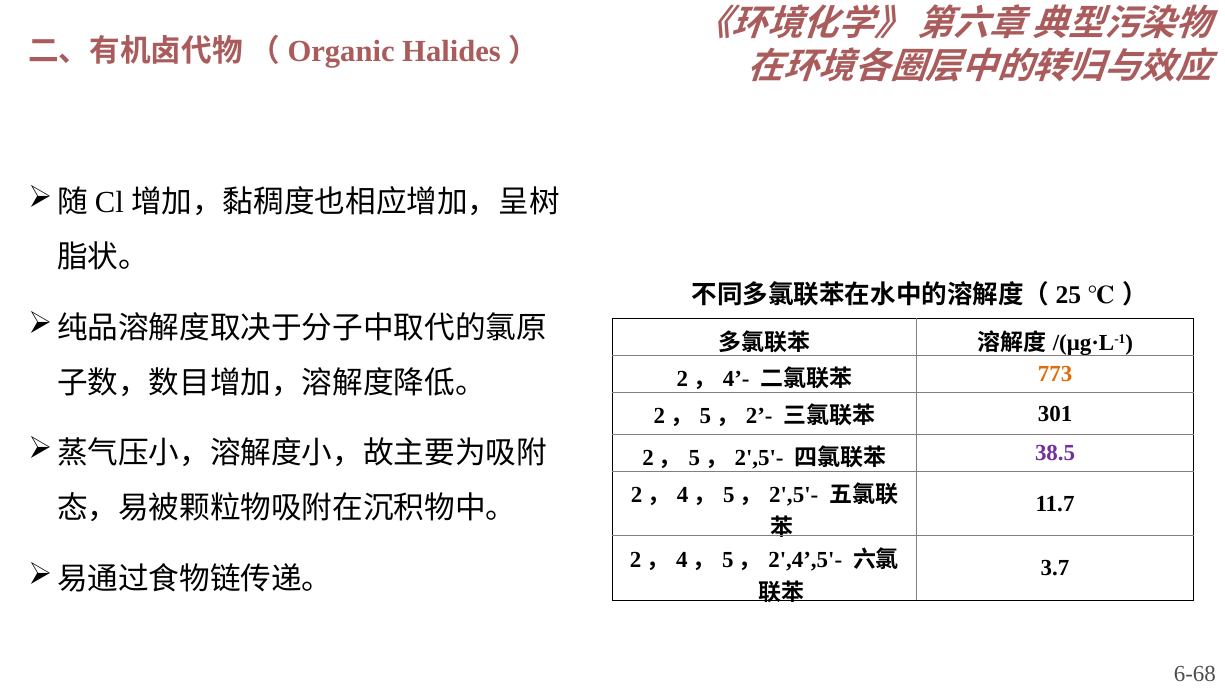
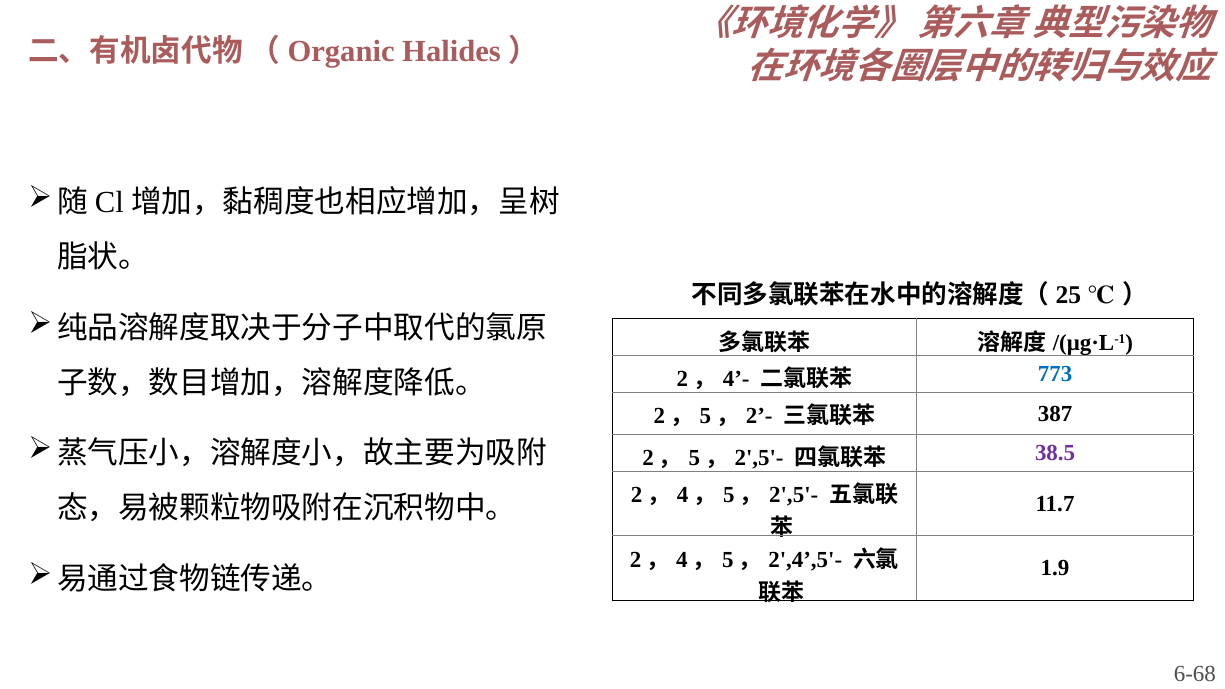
773 colour: orange -> blue (1055, 374)
301: 301 -> 387 (1055, 414)
3.7: 3.7 -> 1.9 (1055, 568)
